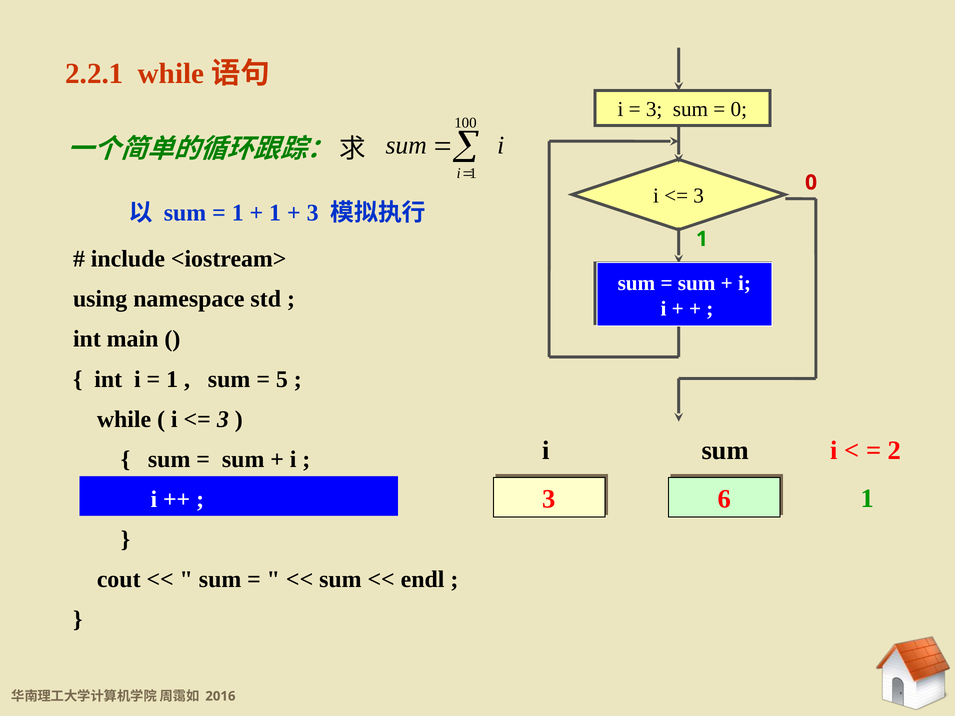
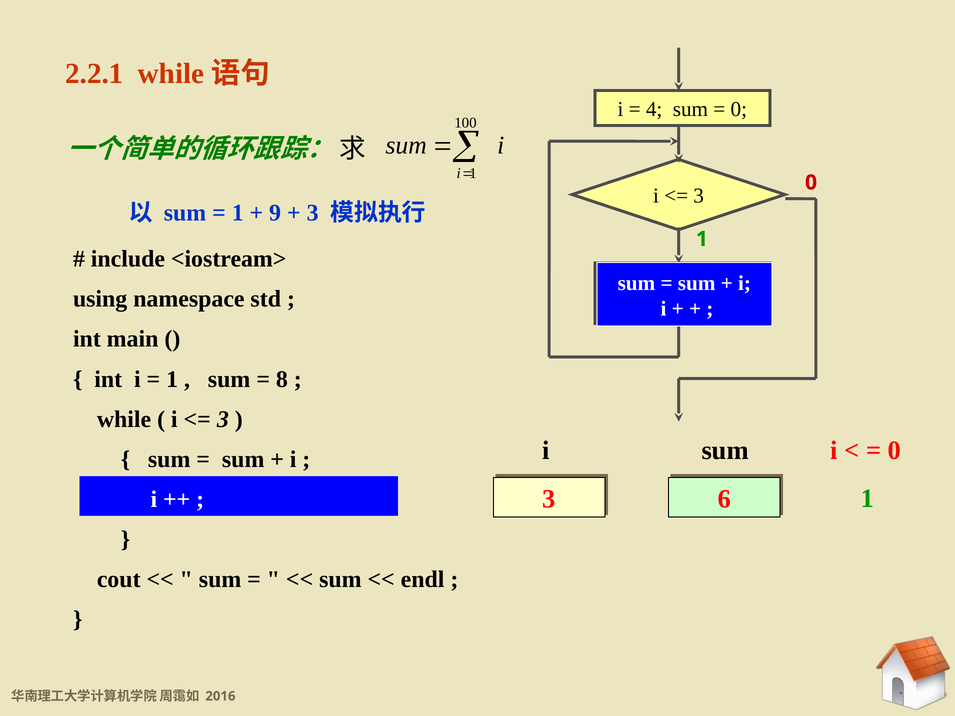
3: 3 -> 4 (654, 109)
1: 1 -> 9 (275, 213)
5: 5 -> 8 (282, 379)
2: 2 -> 0 (894, 451)
